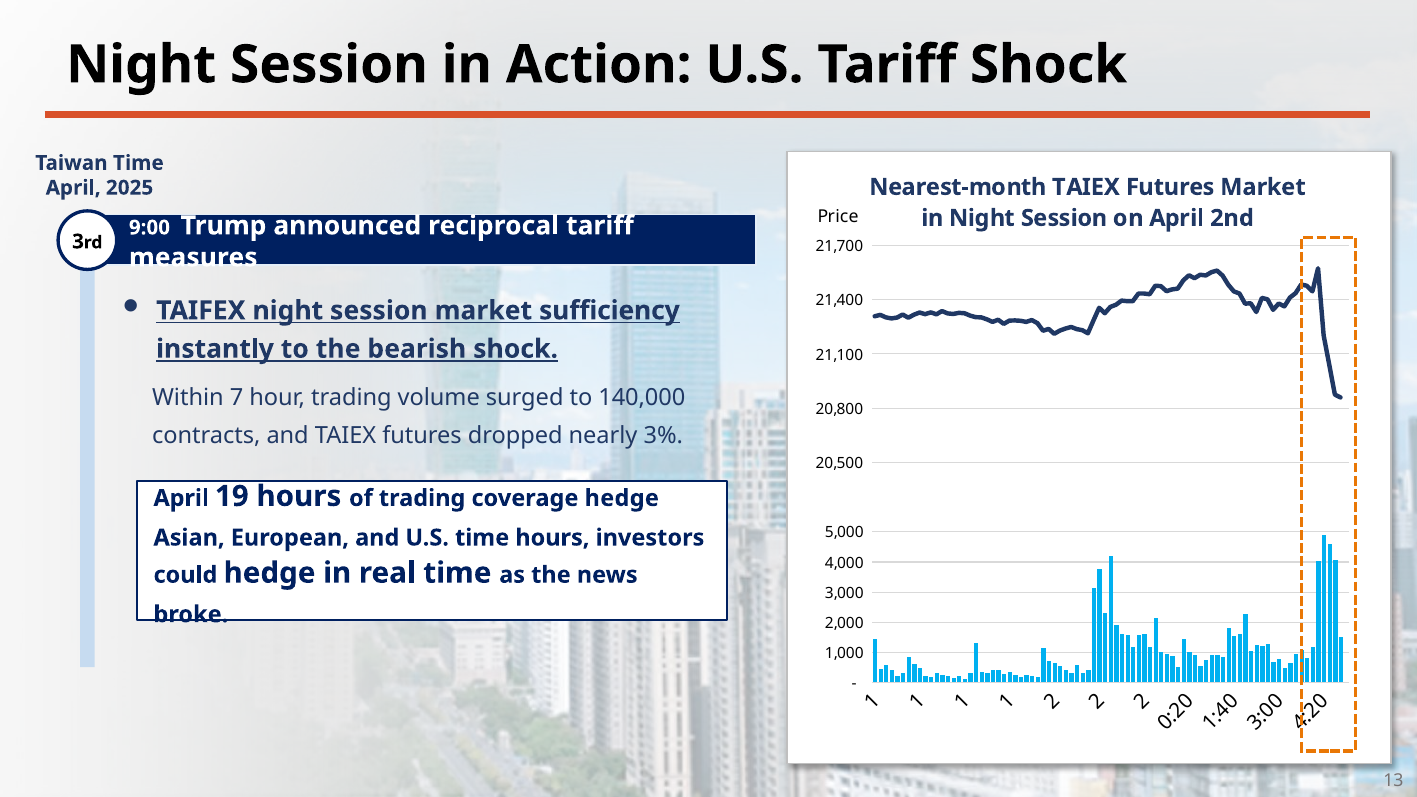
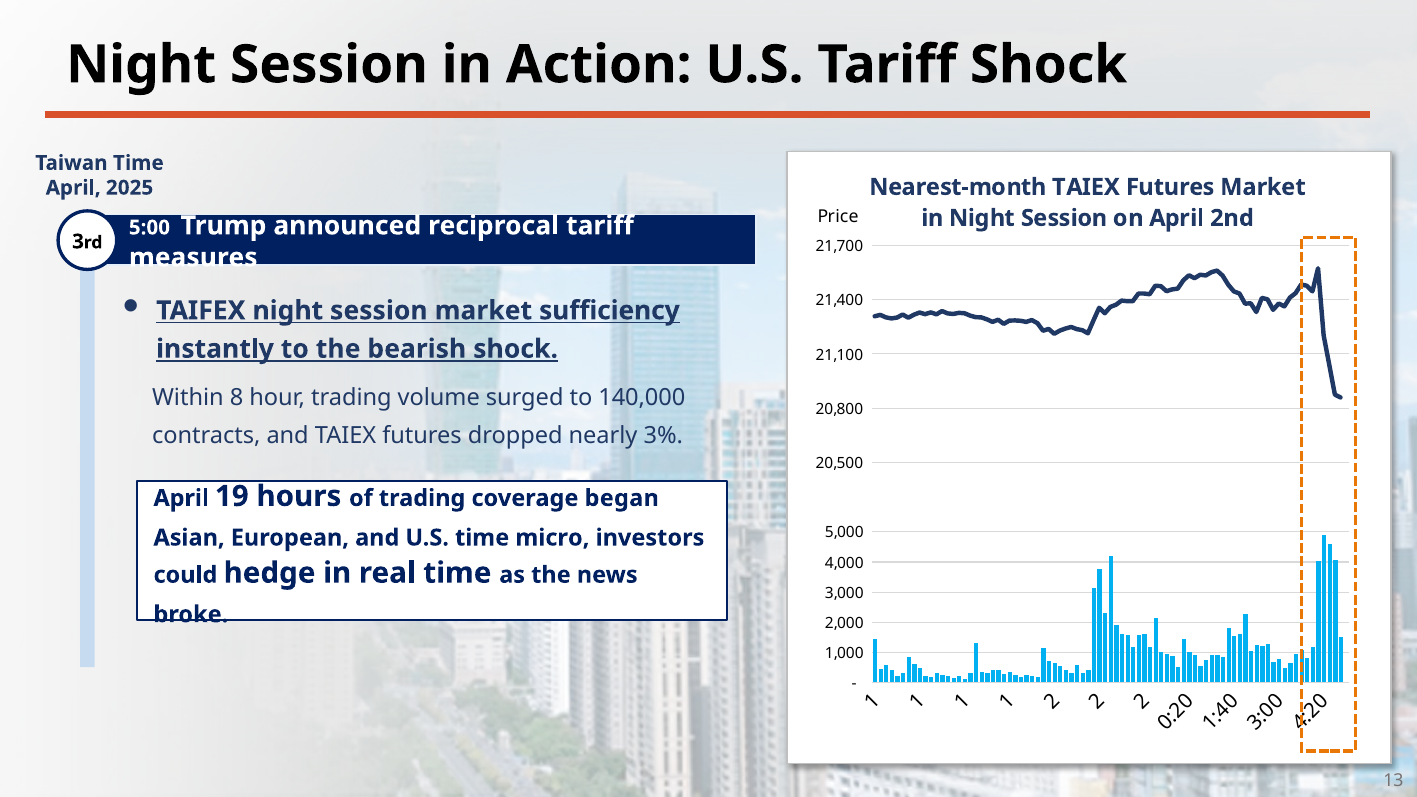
9:00: 9:00 -> 5:00 (149, 228)
7: 7 -> 8 (237, 398)
coverage hedge: hedge -> began (622, 498)
time hours: hours -> micro (552, 538)
